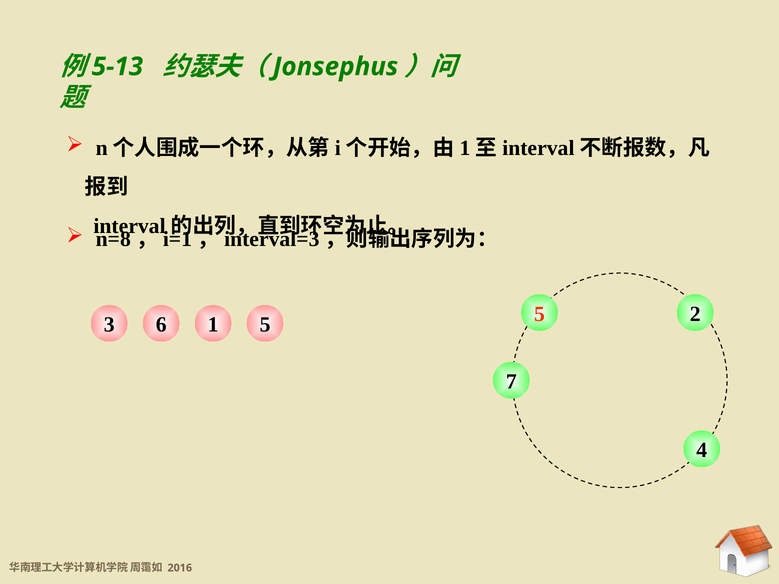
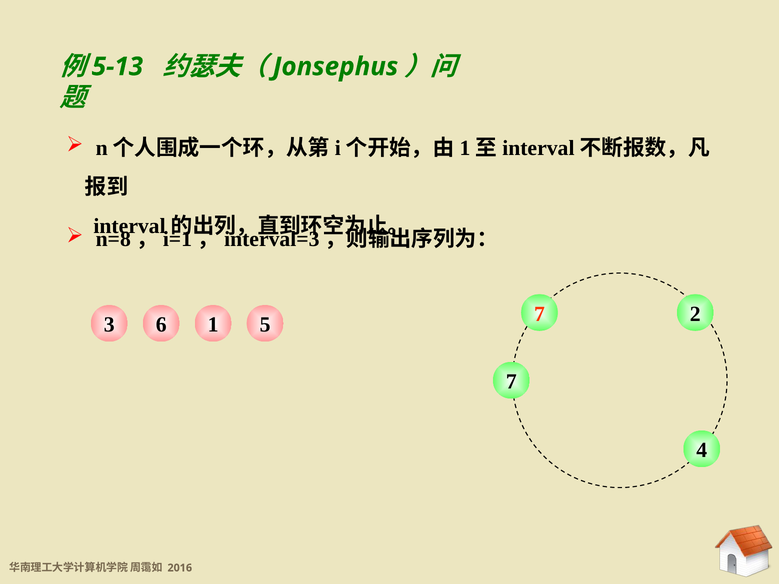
6 5: 5 -> 7 (539, 314)
